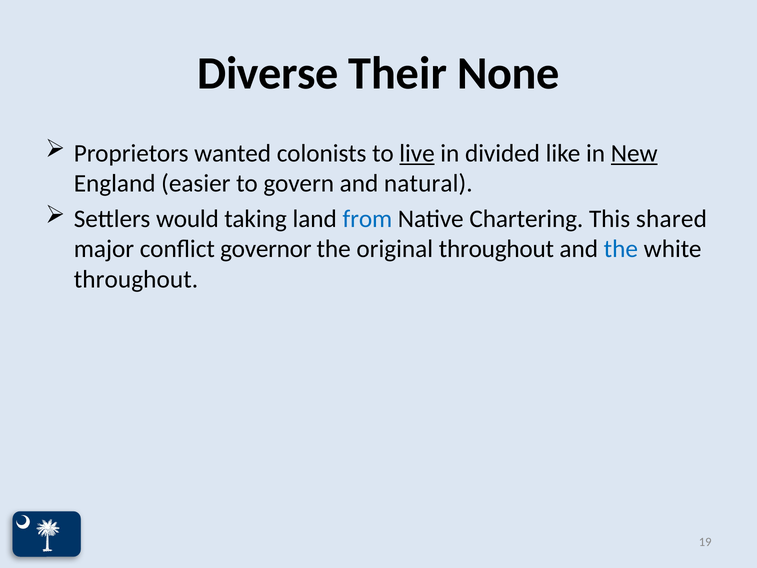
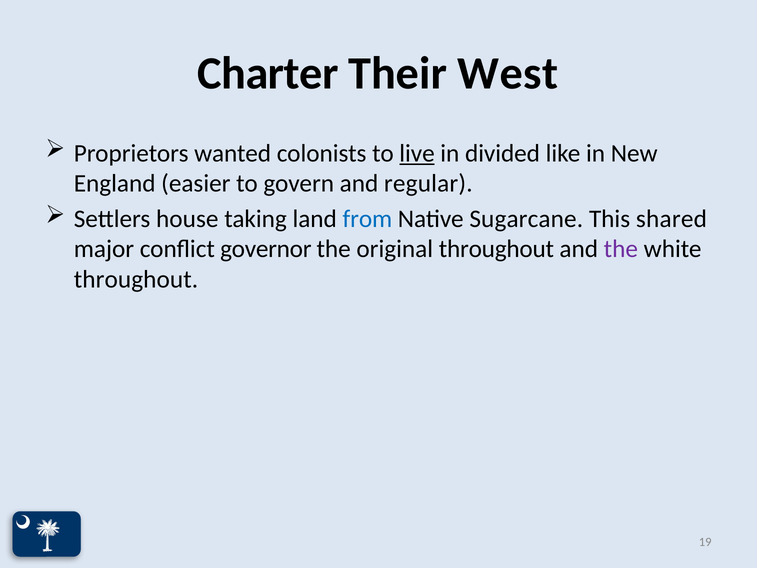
Diverse: Diverse -> Charter (268, 73)
None: None -> West (508, 73)
New underline: present -> none (634, 153)
natural: natural -> regular (428, 183)
would: would -> house (187, 219)
Chartering: Chartering -> Sugarcane (526, 219)
the colour: blue -> purple (621, 249)
